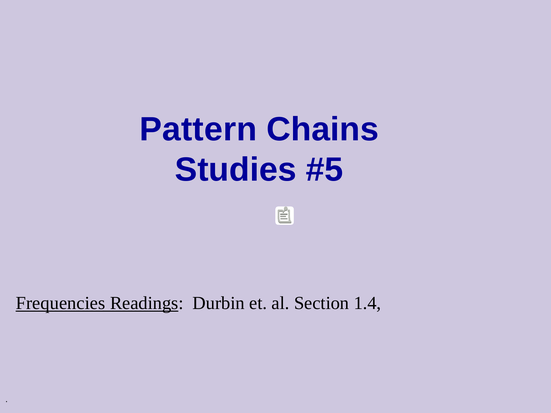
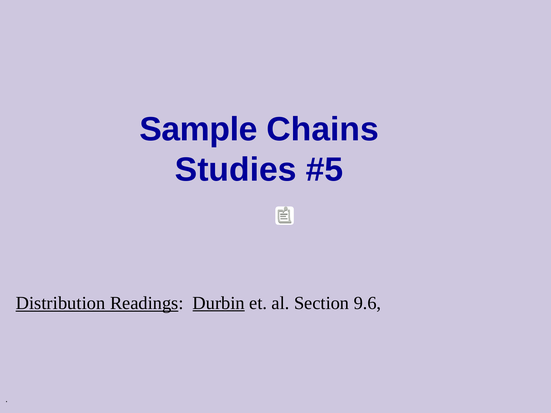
Pattern: Pattern -> Sample (198, 129)
Frequencies: Frequencies -> Distribution (61, 303)
Durbin underline: none -> present (219, 303)
1.4: 1.4 -> 9.6 (367, 303)
